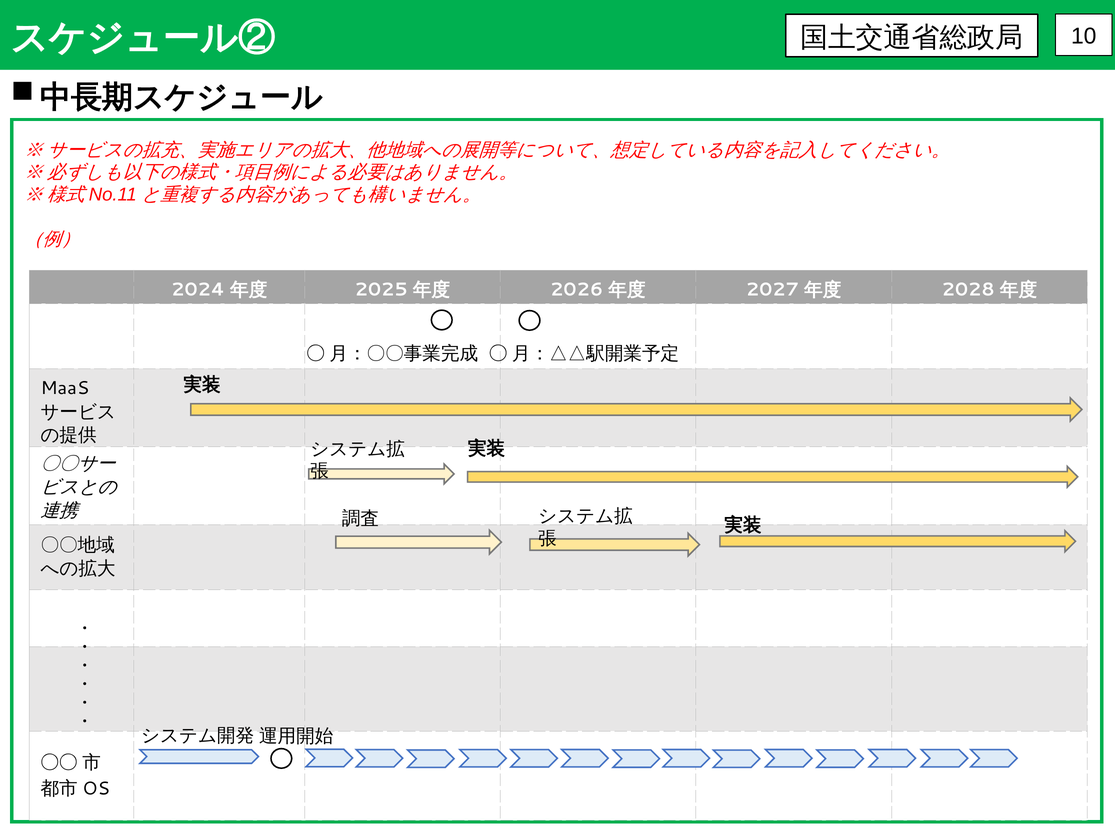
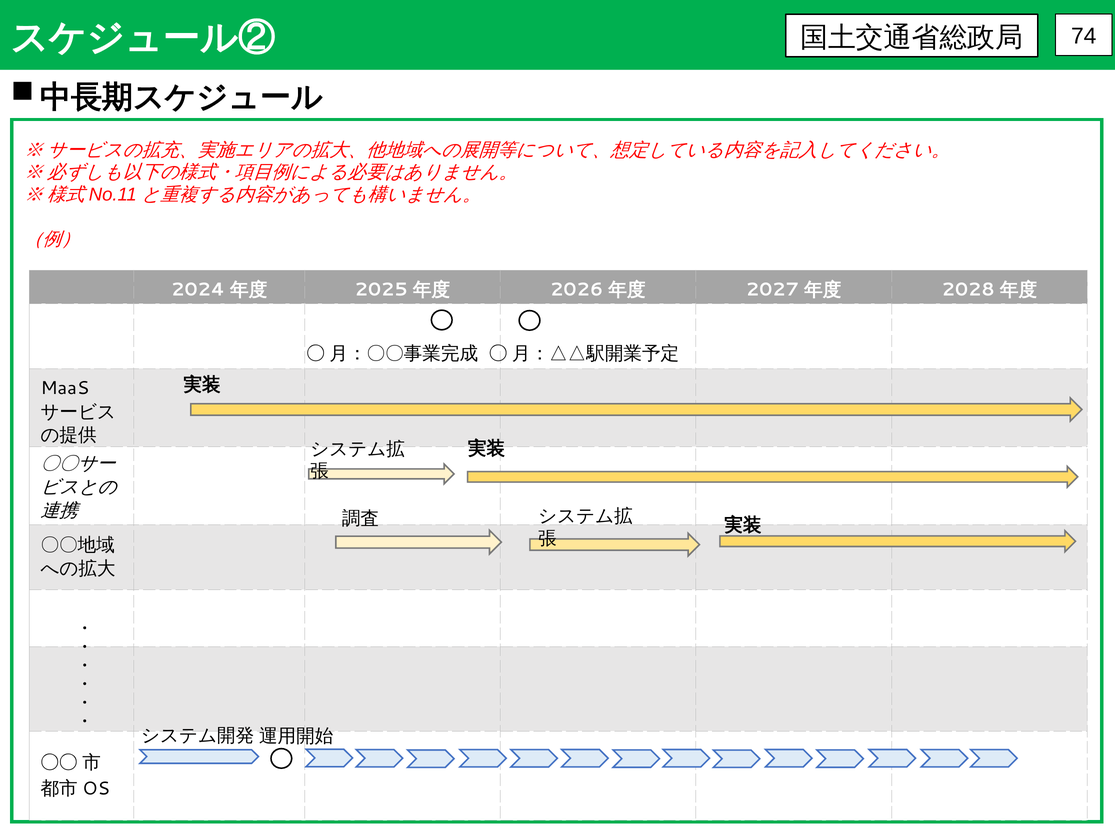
10: 10 -> 74 (1084, 36)
